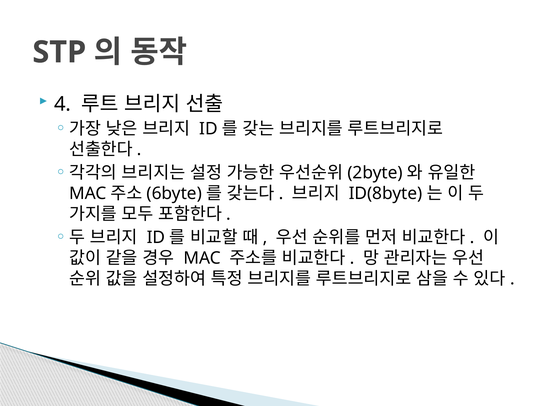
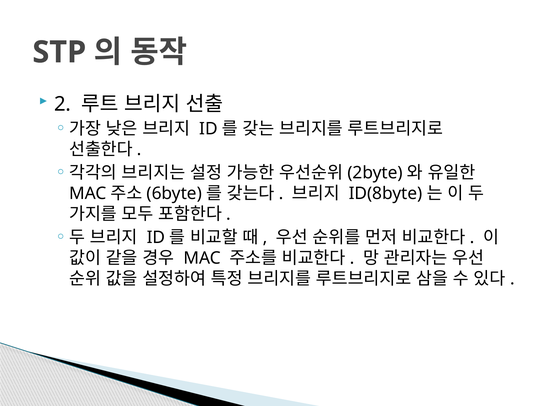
4: 4 -> 2 (63, 104)
